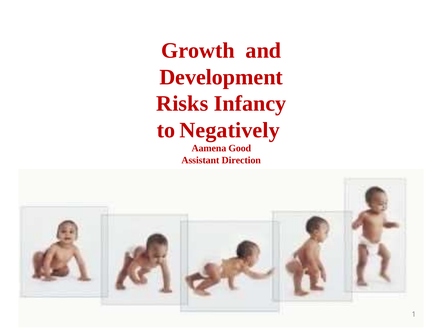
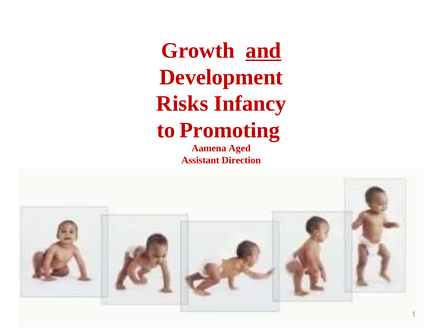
and underline: none -> present (263, 51)
Negatively: Negatively -> Promoting (230, 130)
Good: Good -> Aged (240, 149)
